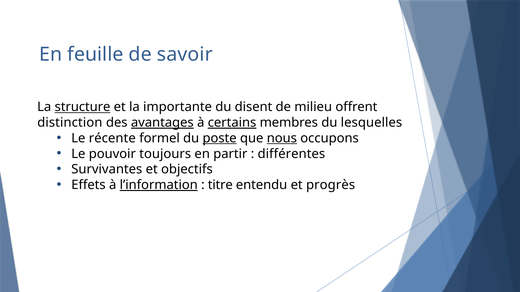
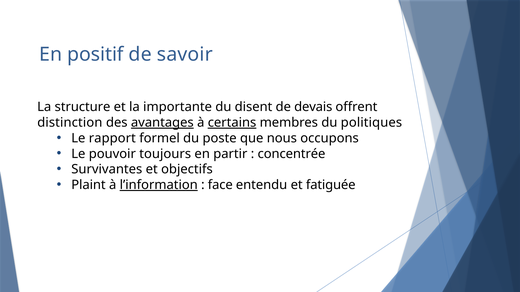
feuille: feuille -> positif (95, 55)
structure underline: present -> none (83, 107)
milieu: milieu -> devais (313, 107)
lesquelles: lesquelles -> politiques (371, 123)
récente: récente -> rapport (112, 138)
poste underline: present -> none (220, 138)
nous underline: present -> none (282, 138)
différentes: différentes -> concentrée (291, 154)
Effets: Effets -> Plaint (88, 185)
titre: titre -> face (220, 185)
progrès: progrès -> fatiguée (331, 185)
